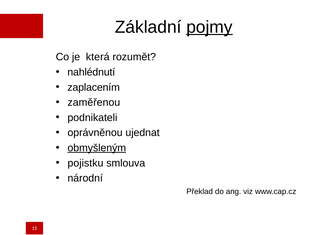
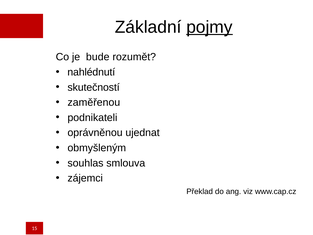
která: která -> bude (98, 57)
zaplacením: zaplacením -> skutečností (94, 87)
obmyšleným underline: present -> none (97, 148)
pojistku: pojistku -> souhlas (85, 163)
národní: národní -> zájemci (85, 178)
